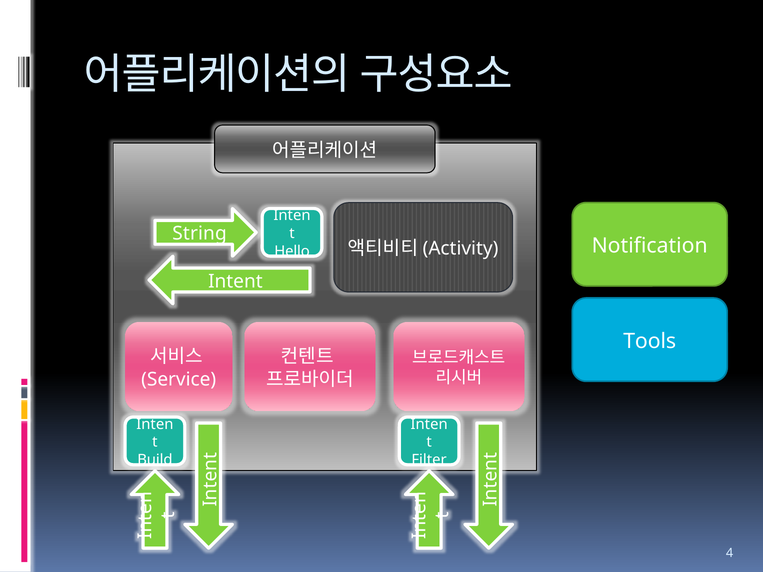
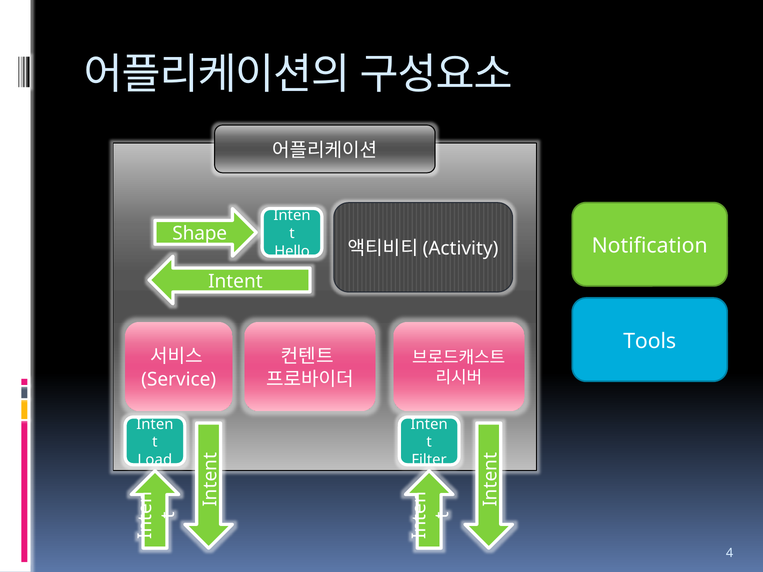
String: String -> Shape (200, 234)
Build: Build -> Load (155, 460)
